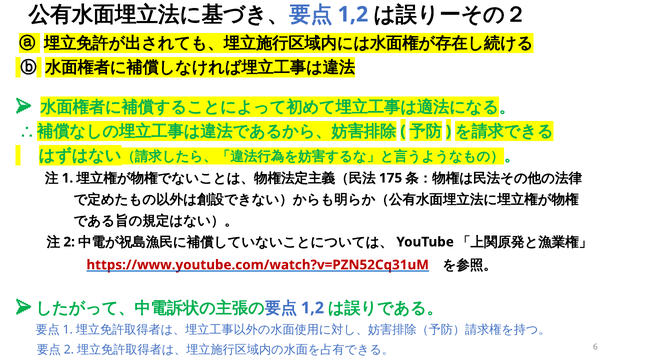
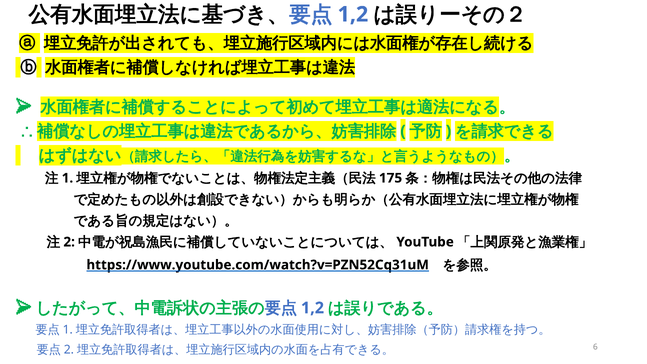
https://www.youtube.com/watch?v=PZN52Cq31uM colour: red -> black (258, 265)
